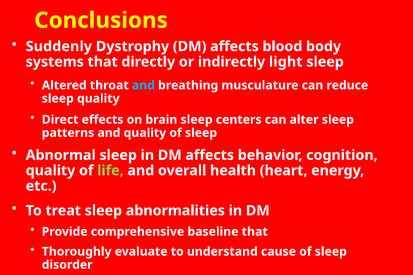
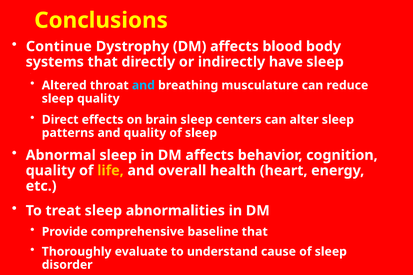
Suddenly: Suddenly -> Continue (59, 46)
light: light -> have (286, 62)
life colour: light green -> yellow (110, 171)
